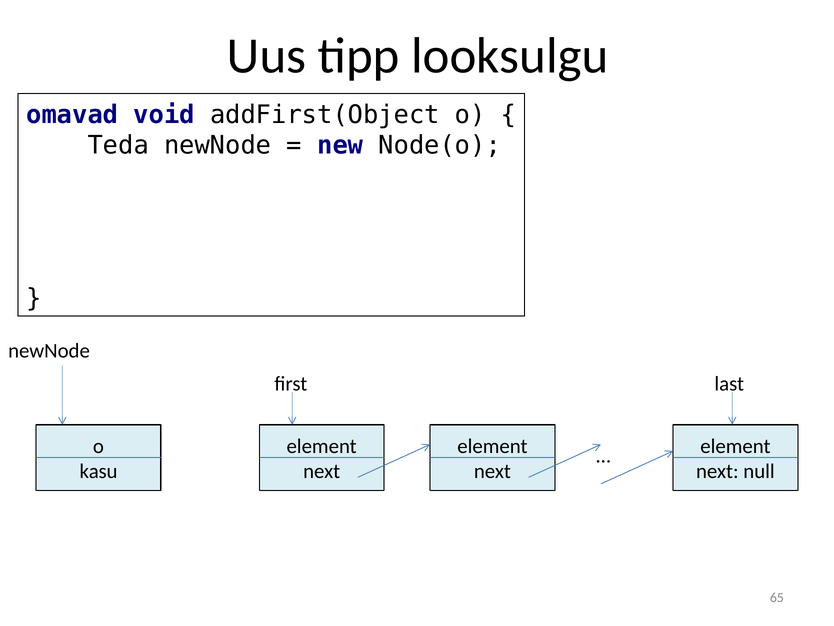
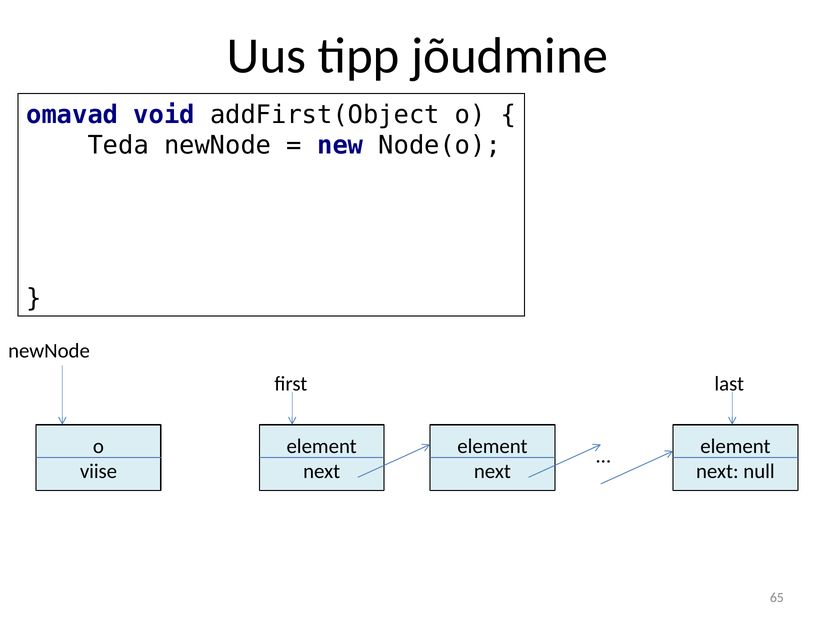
looksulgu: looksulgu -> jõudmine (510, 56)
kasu: kasu -> viise (98, 471)
